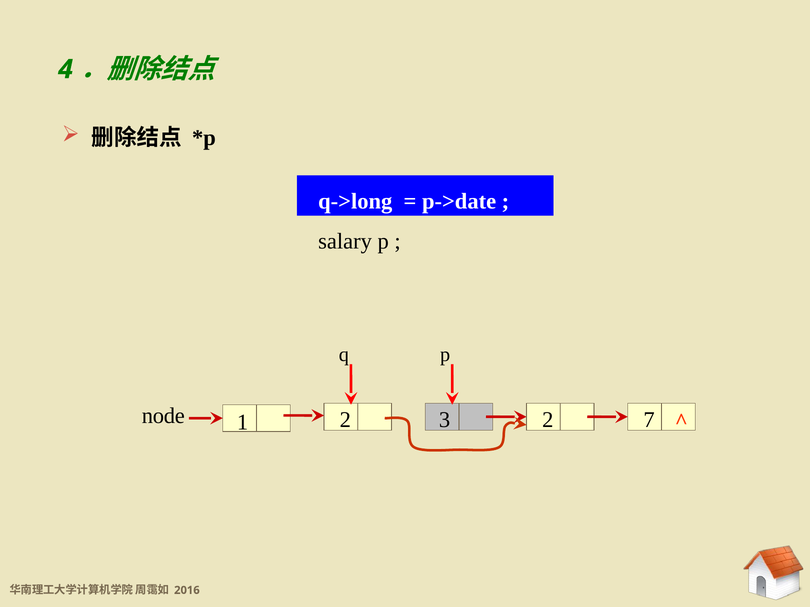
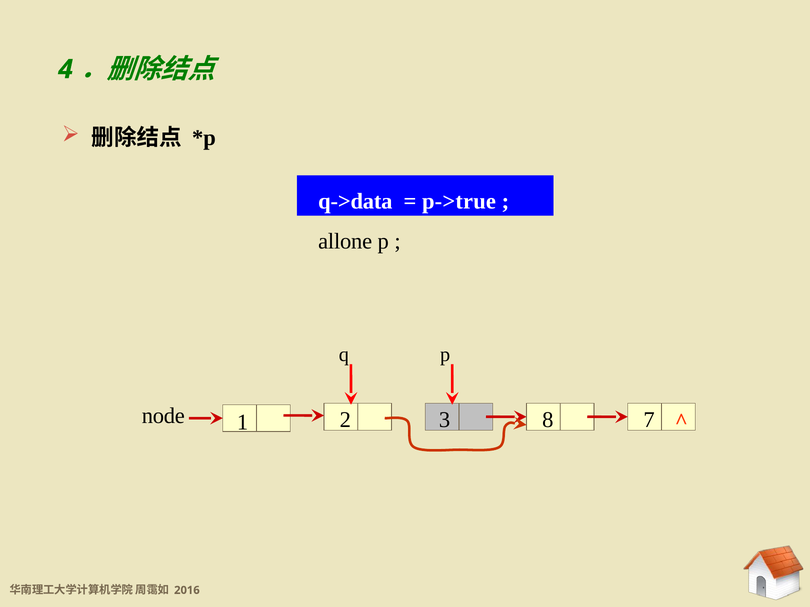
q->long: q->long -> q->data (355, 201)
p->date: p->date -> p->true (459, 201)
salary: salary -> allone (345, 242)
3 2: 2 -> 8 (548, 420)
